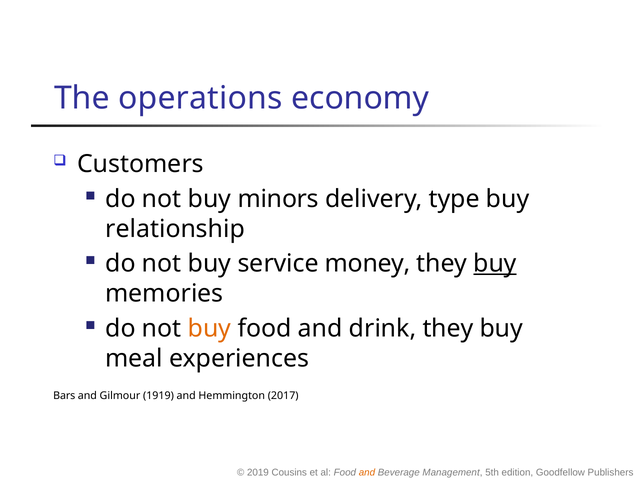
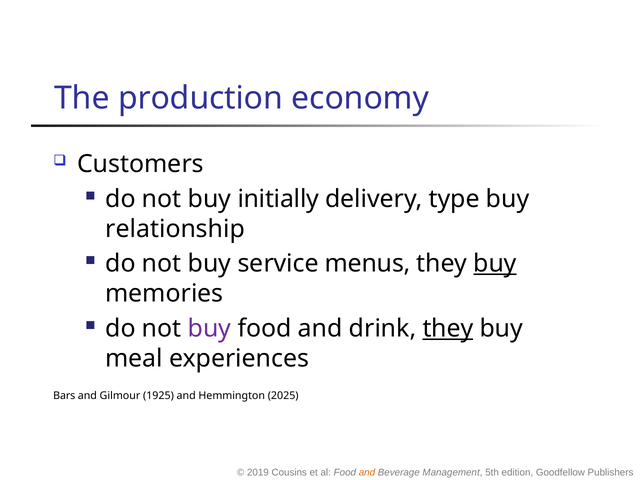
operations: operations -> production (201, 98)
minors: minors -> initially (278, 199)
money: money -> menus (368, 264)
buy colour: orange -> purple (209, 329)
they underline: none -> present (448, 329)
1919: 1919 -> 1925 (158, 396)
2017: 2017 -> 2025 (283, 396)
